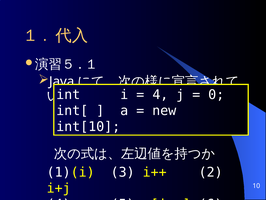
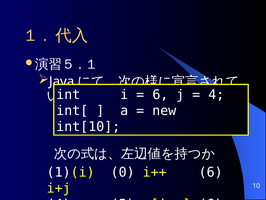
4: 4 -> 6 (160, 94)
0: 0 -> 4 (216, 94)
3: 3 -> 0 (123, 172)
i++ 2: 2 -> 6 (211, 172)
